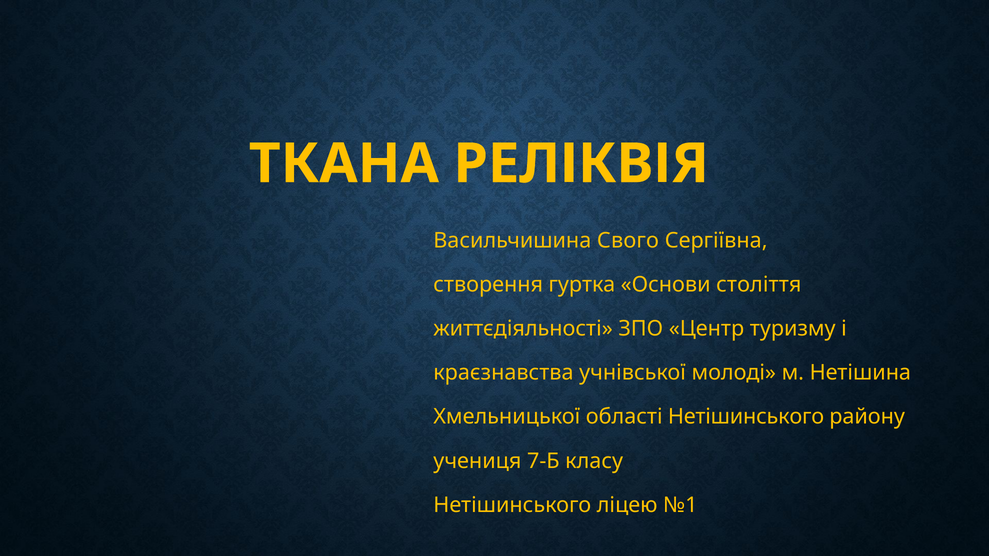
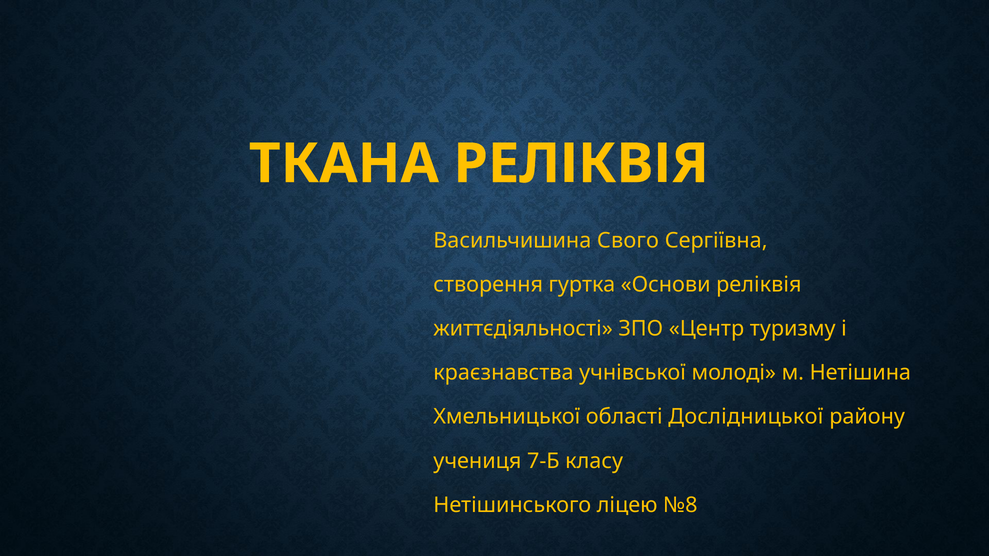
Основи століття: століття -> реліквія (759, 285)
області Нетішинського: Нетішинського -> Дослідницької (746, 417)
№1: №1 -> №8 (680, 505)
